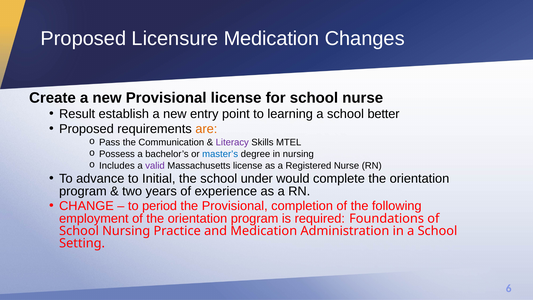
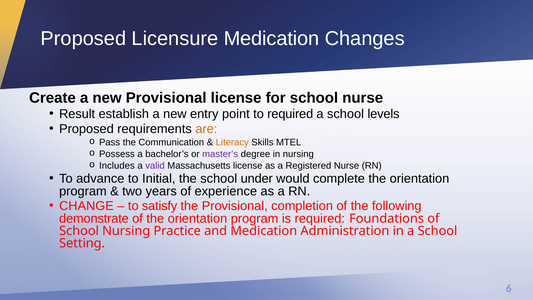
to learning: learning -> required (290, 114)
better: better -> levels (384, 114)
Literacy colour: purple -> orange (232, 142)
master’s colour: blue -> purple (220, 154)
period: period -> satisfy (160, 206)
employment: employment -> demonstrate (94, 218)
